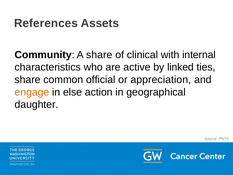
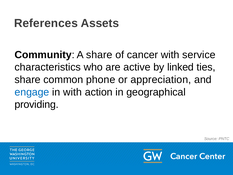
clinical: clinical -> cancer (143, 55)
internal: internal -> service (199, 55)
official: official -> phone (101, 80)
engage colour: orange -> blue (32, 92)
in else: else -> with (72, 92)
daughter: daughter -> providing (37, 104)
